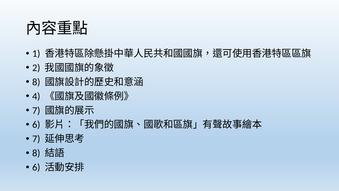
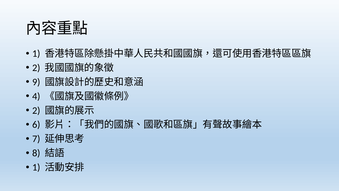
8: 8 -> 9 (36, 82)
7: 7 -> 2 (36, 110)
6: 6 -> 1 (36, 167)
